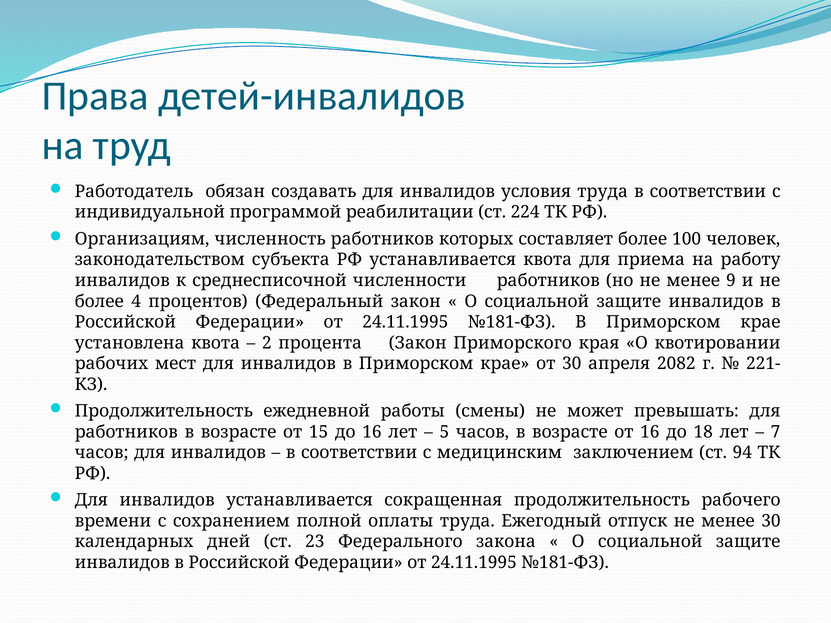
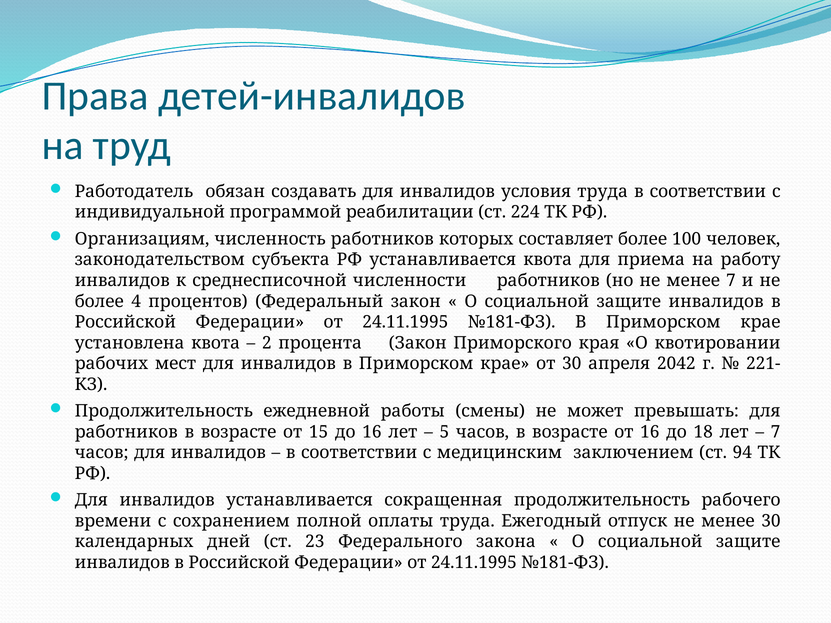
менее 9: 9 -> 7 (731, 281)
2082: 2082 -> 2042 (676, 364)
